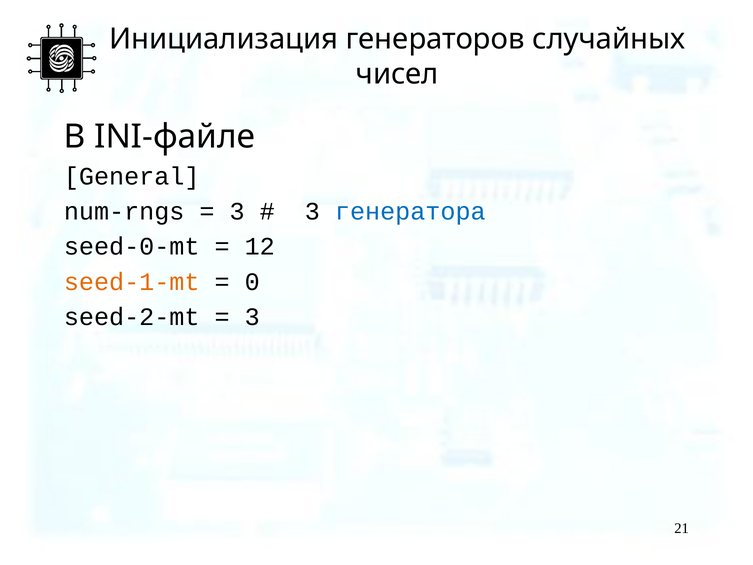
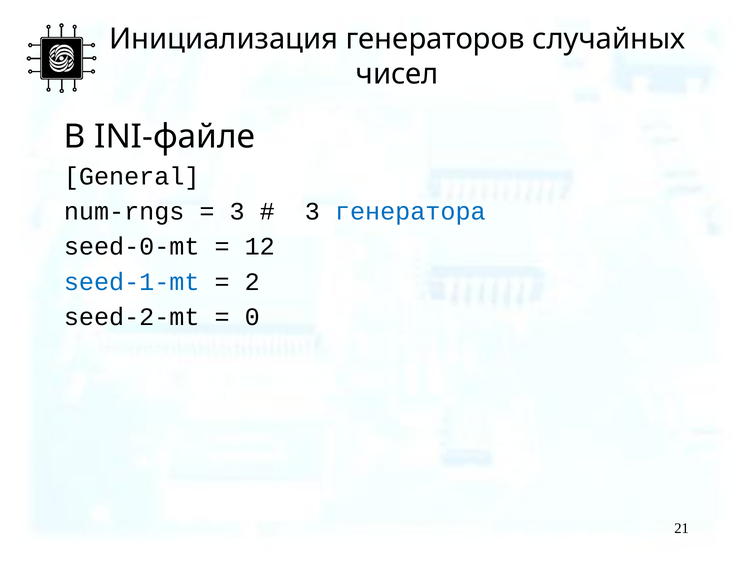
seed-1-mt colour: orange -> blue (132, 282)
0: 0 -> 2 (252, 282)
3: 3 -> 0 (252, 317)
